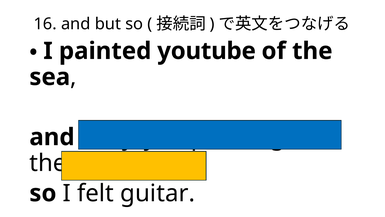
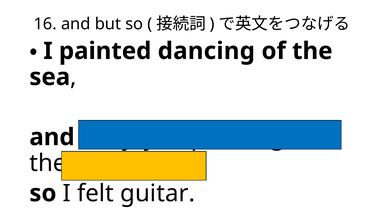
youtube: youtube -> dancing (206, 51)
